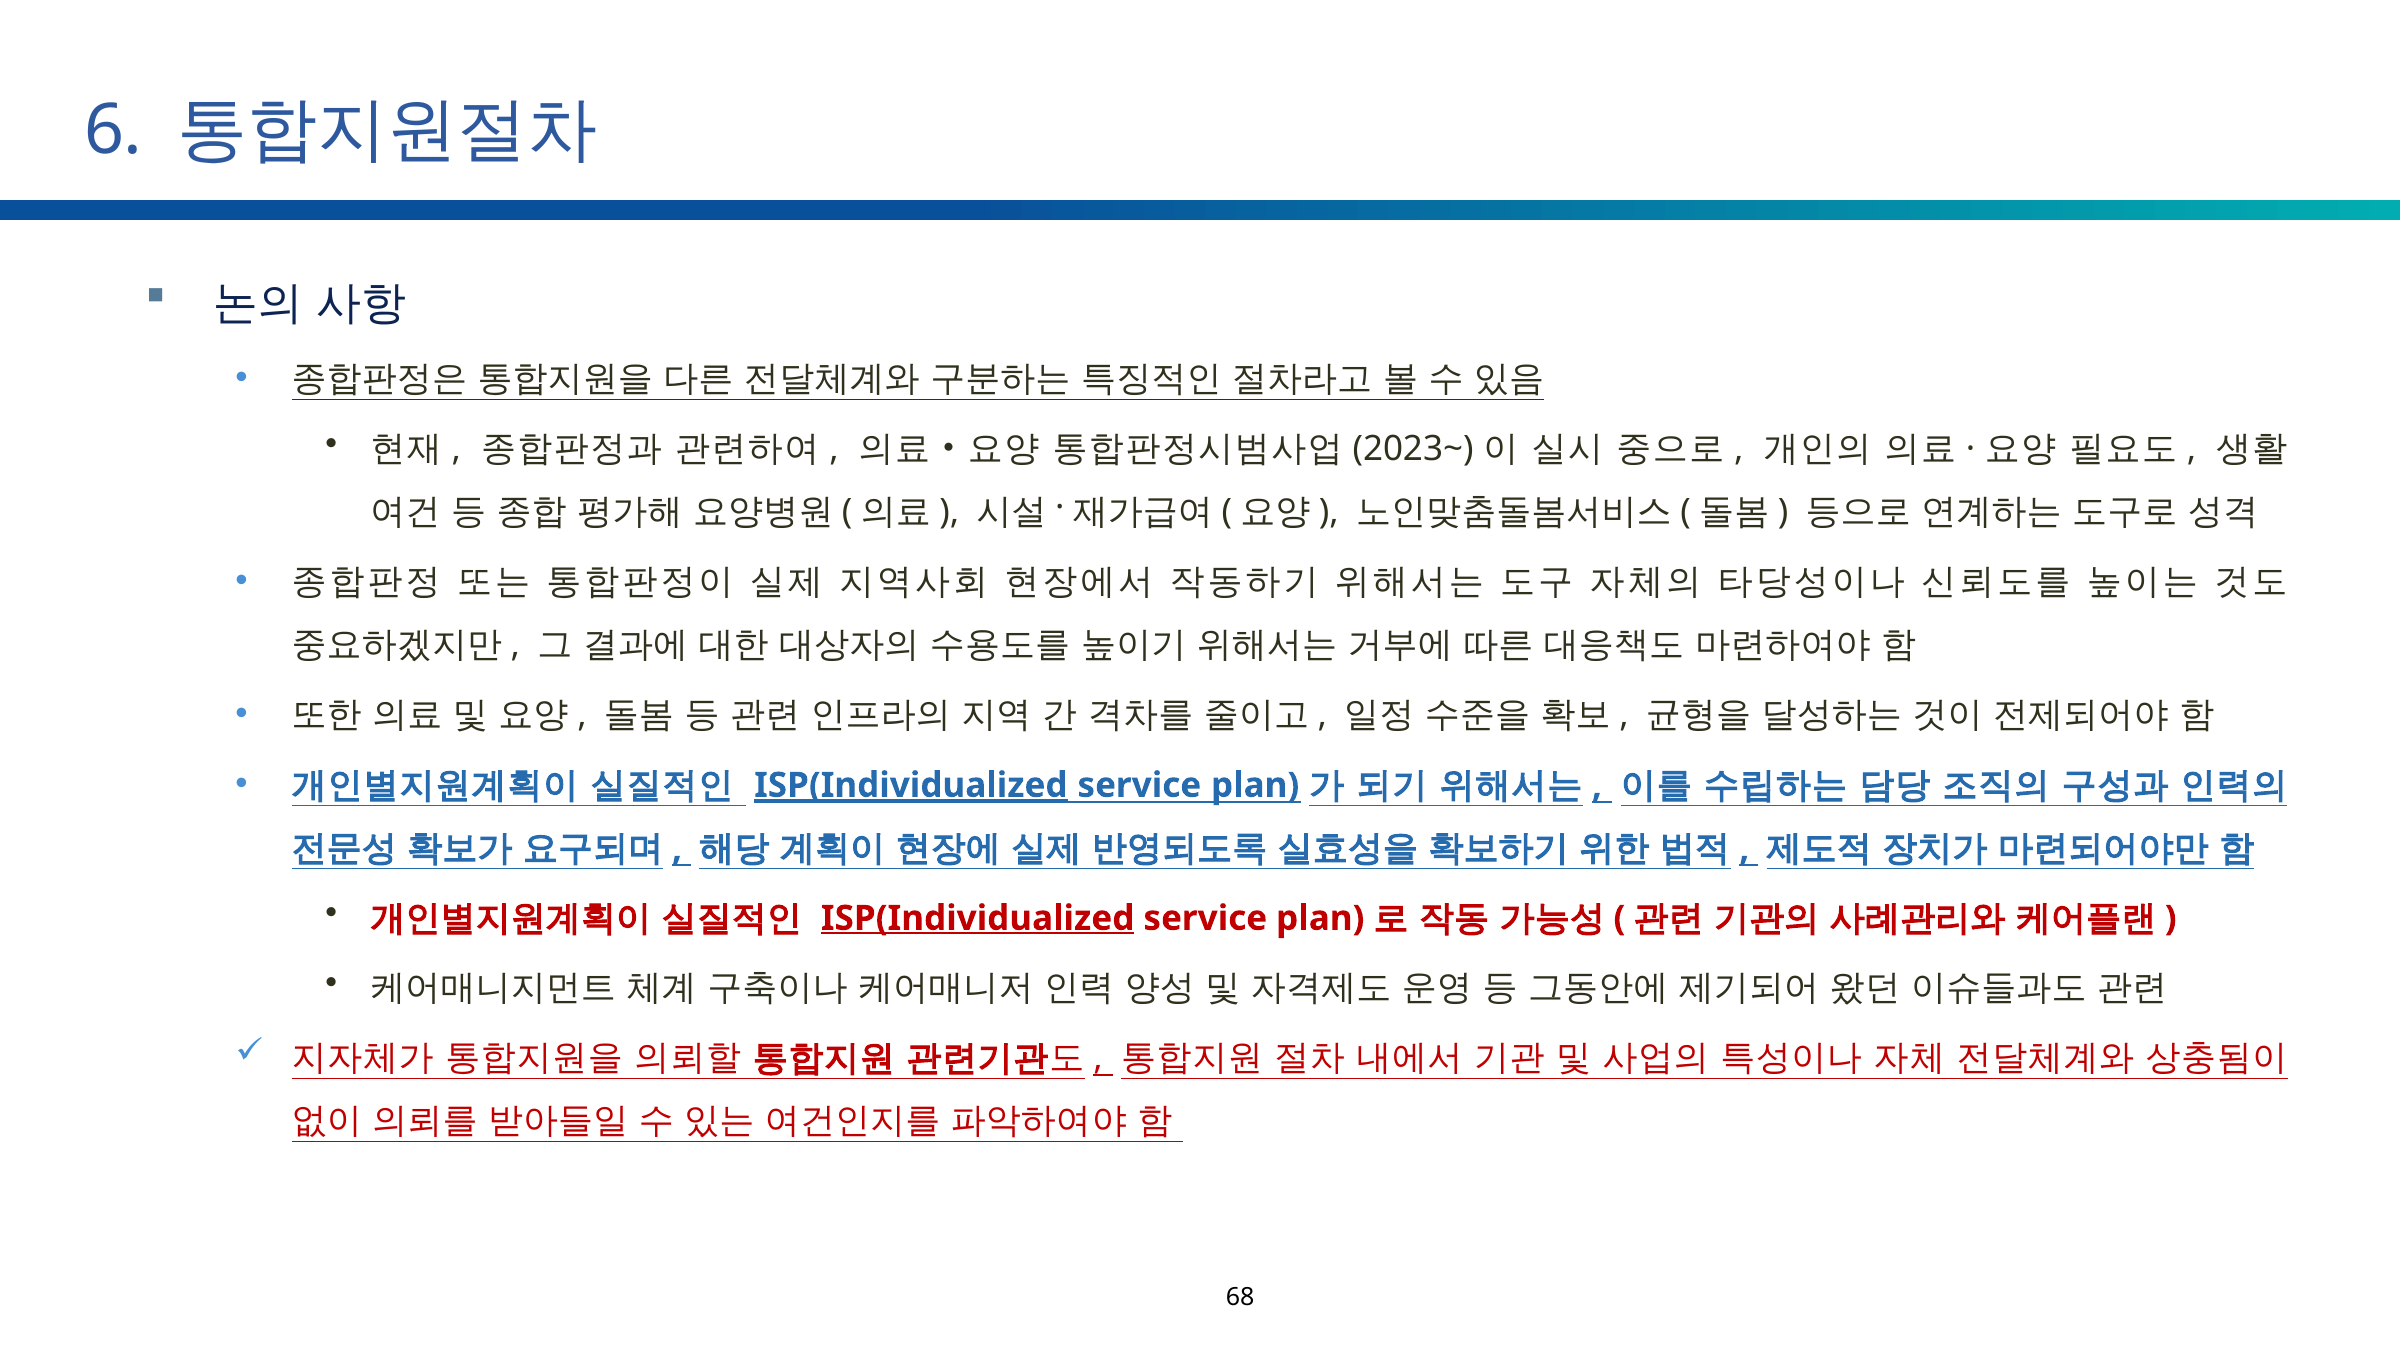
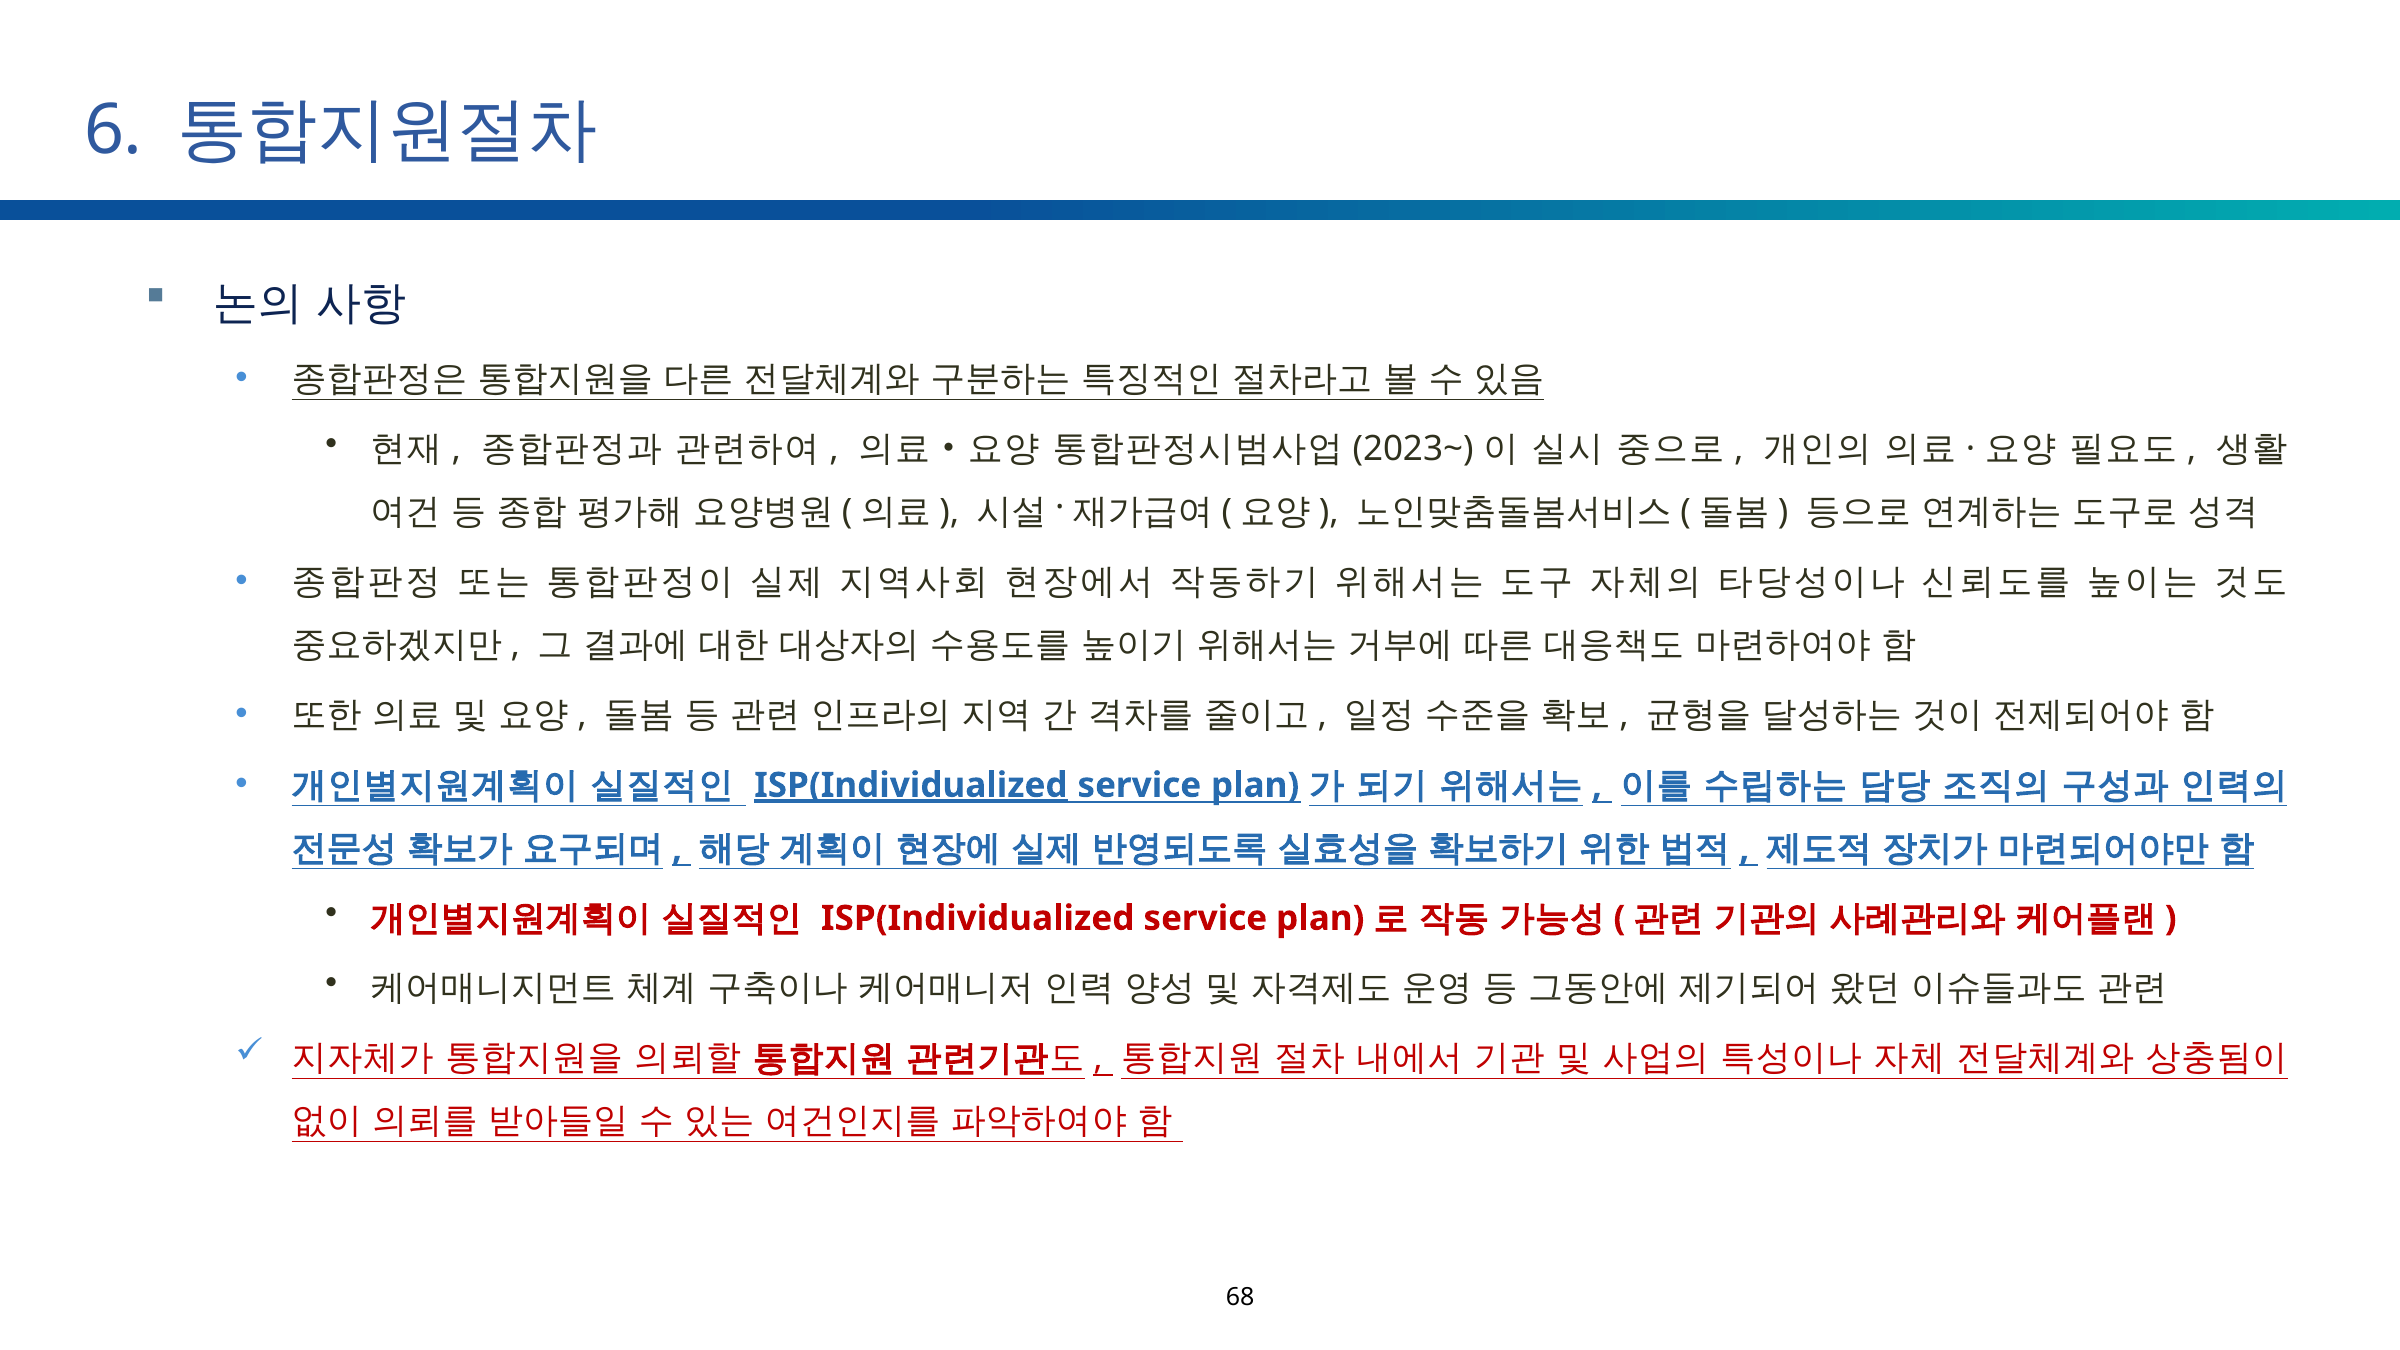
ISP(Individualized underline: present -> none (978, 918)
